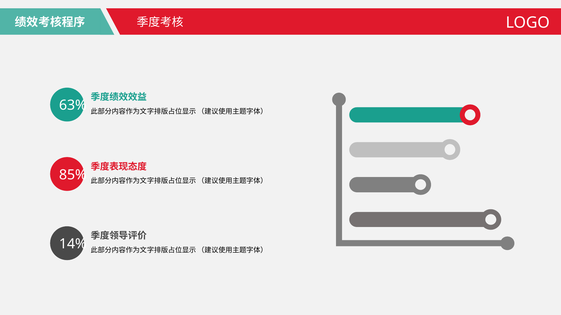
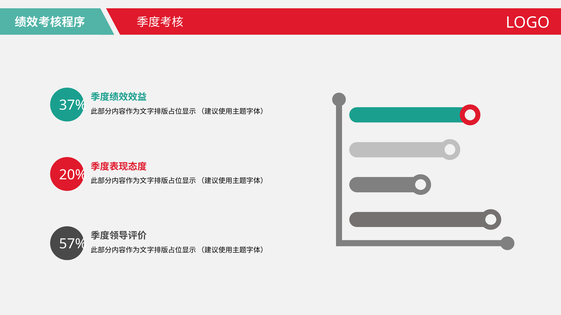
63%: 63% -> 37% (73, 106)
85%: 85% -> 20% (73, 175)
14%: 14% -> 57% (73, 244)
